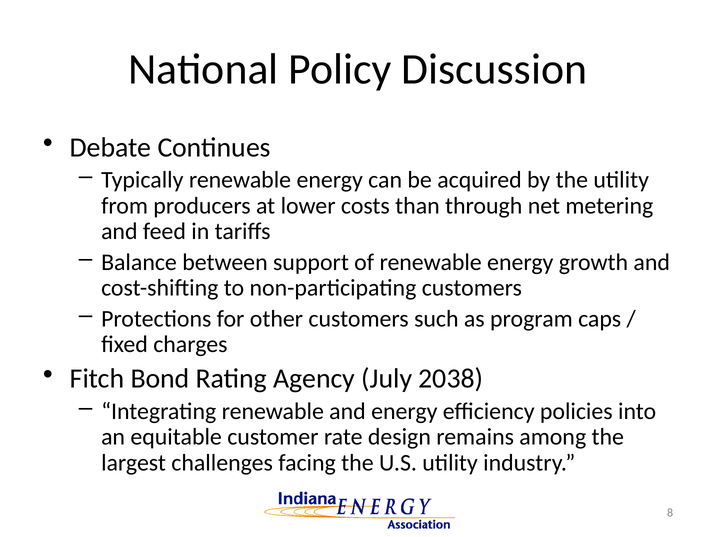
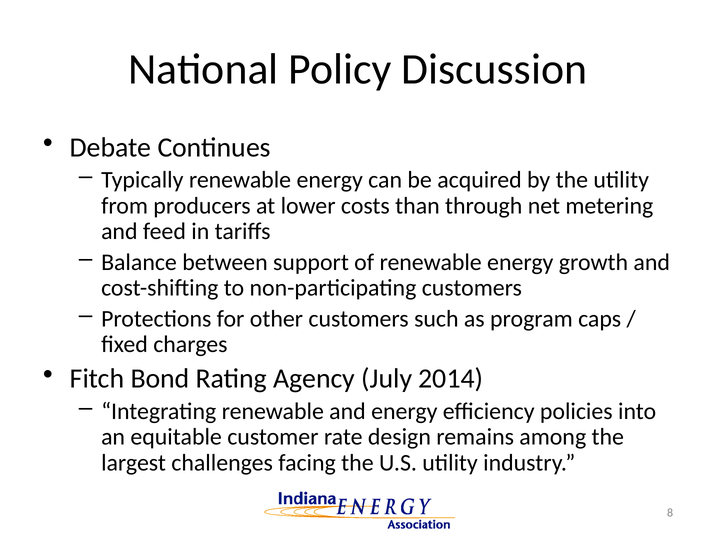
2038: 2038 -> 2014 (451, 379)
